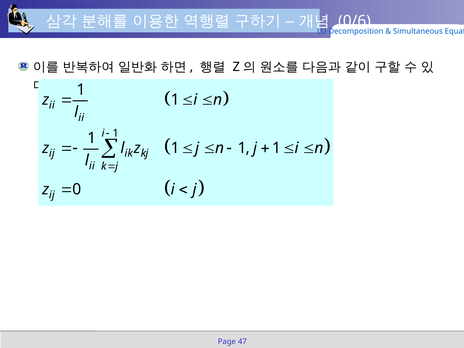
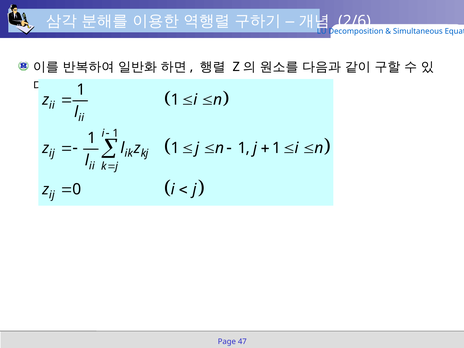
0/6: 0/6 -> 2/6 (354, 21)
